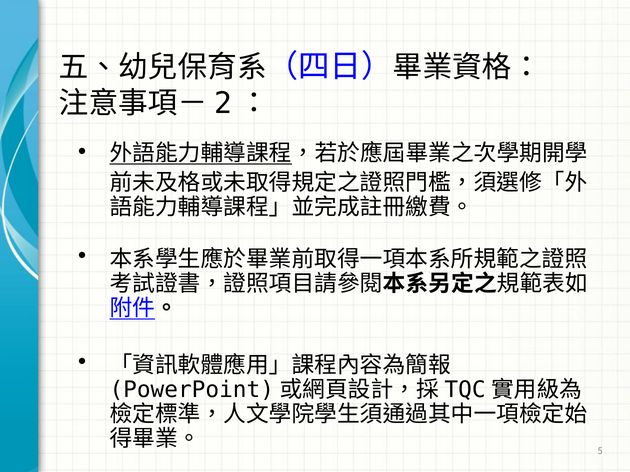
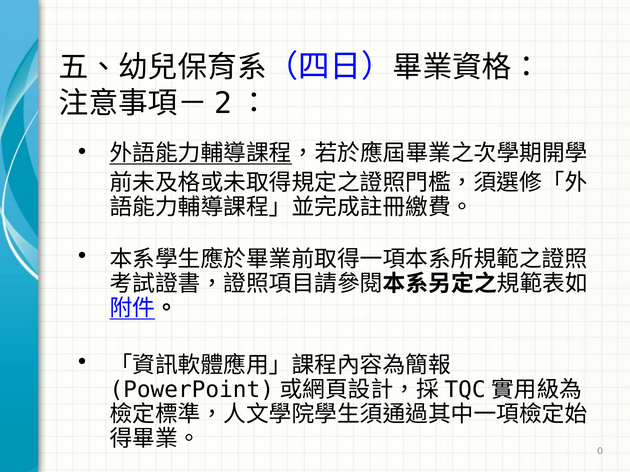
5: 5 -> 0 (600, 451)
